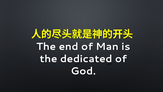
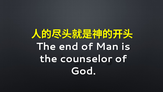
dedicated: dedicated -> counselor (86, 59)
